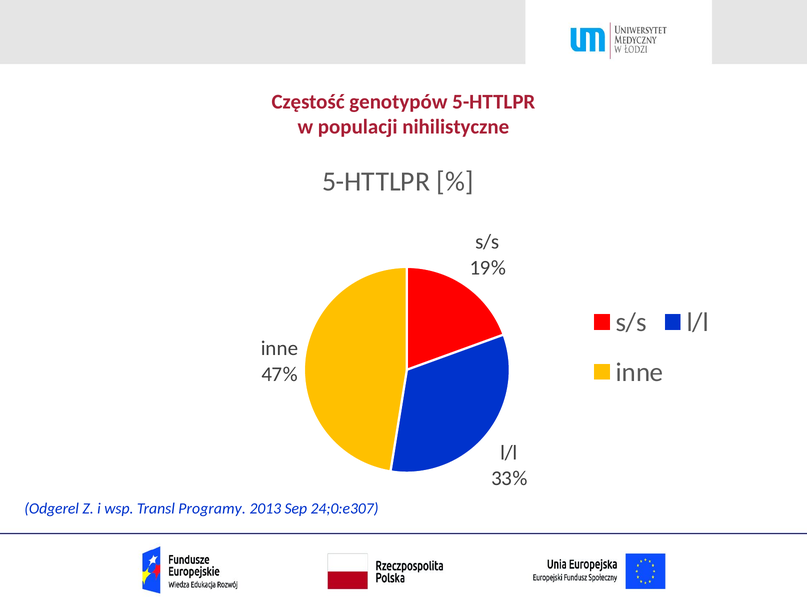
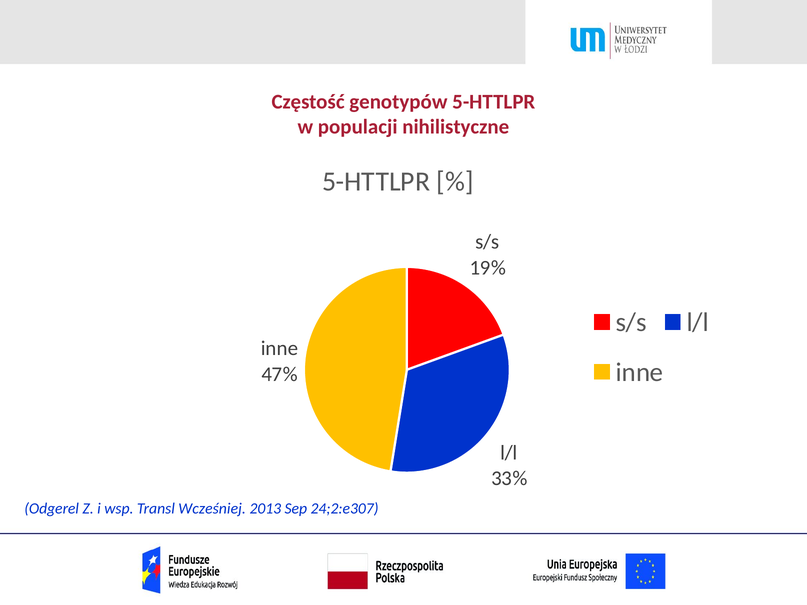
Programy: Programy -> Wcześniej (212, 509)
24;0:e307: 24;0:e307 -> 24;2:e307 (345, 509)
